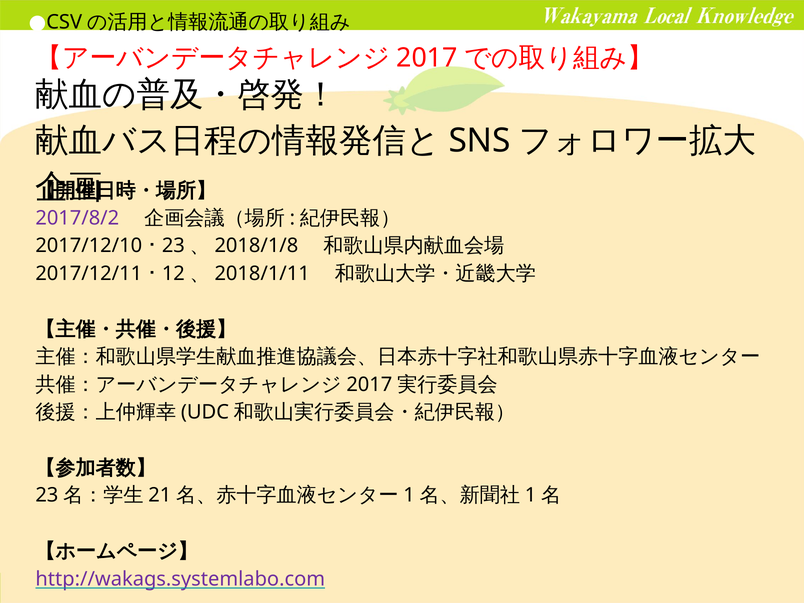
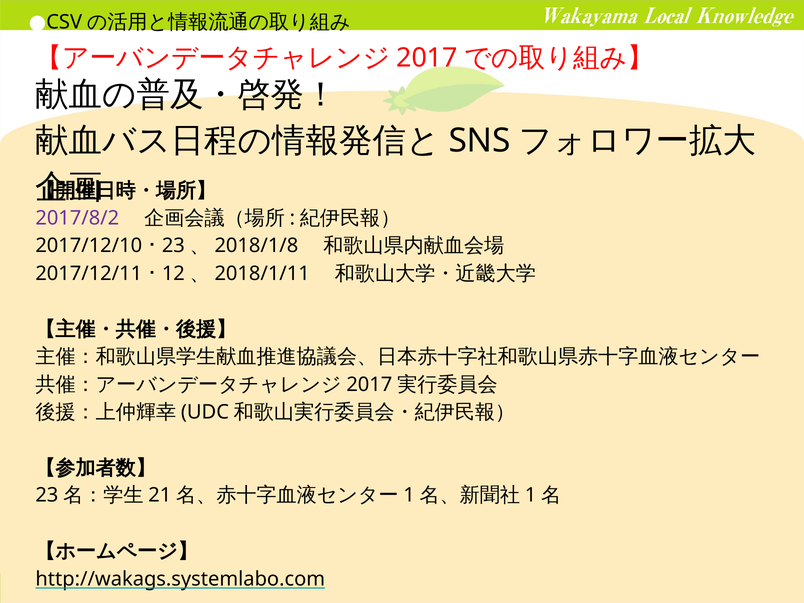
http://wakags.systemlabo.com colour: purple -> black (180, 579)
